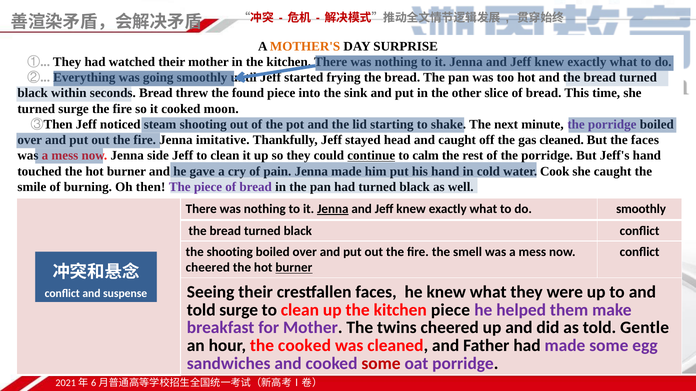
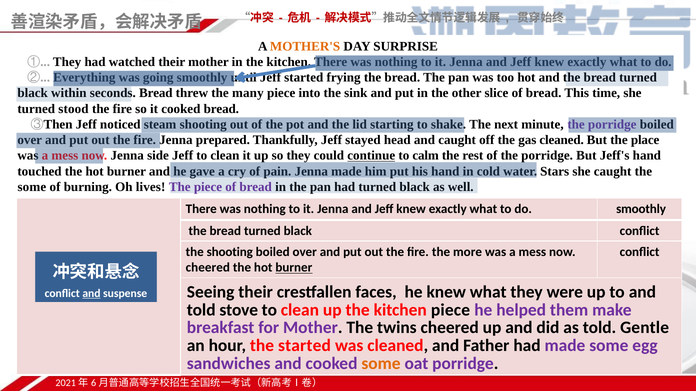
found: found -> many (248, 93)
turned surge: surge -> stood (73, 109)
cooked moon: moon -> bread (221, 109)
imitative: imitative -> prepared (223, 140)
the faces: faces -> place (645, 140)
Cook: Cook -> Stars (555, 172)
smile: smile -> some (32, 187)
then: then -> lives (151, 187)
Jenna underline: present -> none (333, 209)
smell: smell -> more (468, 252)
and underline: none -> present (91, 294)
told surge: surge -> stove (239, 310)
the cooked: cooked -> started (304, 346)
some colour: red -> orange (381, 364)
